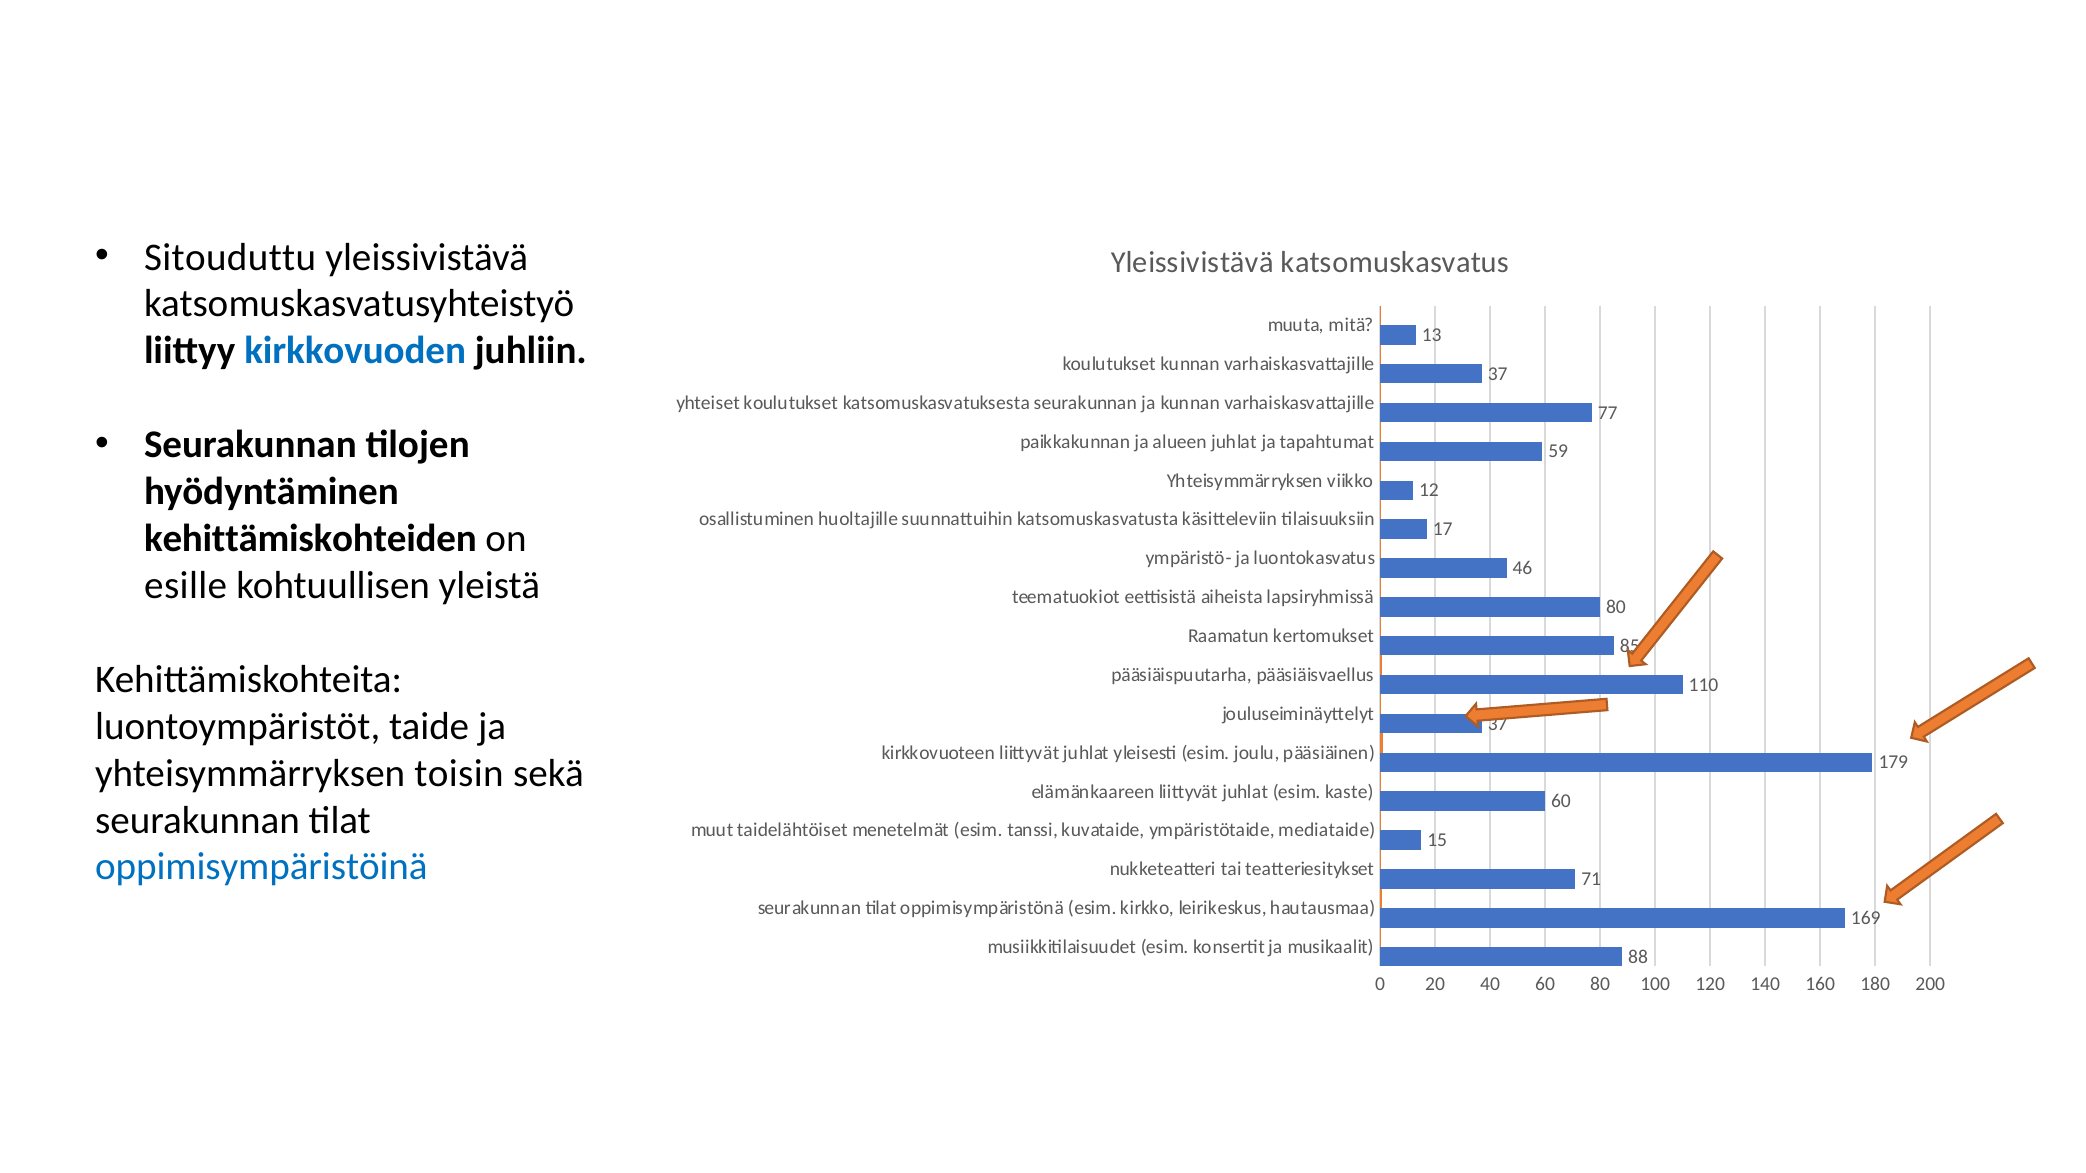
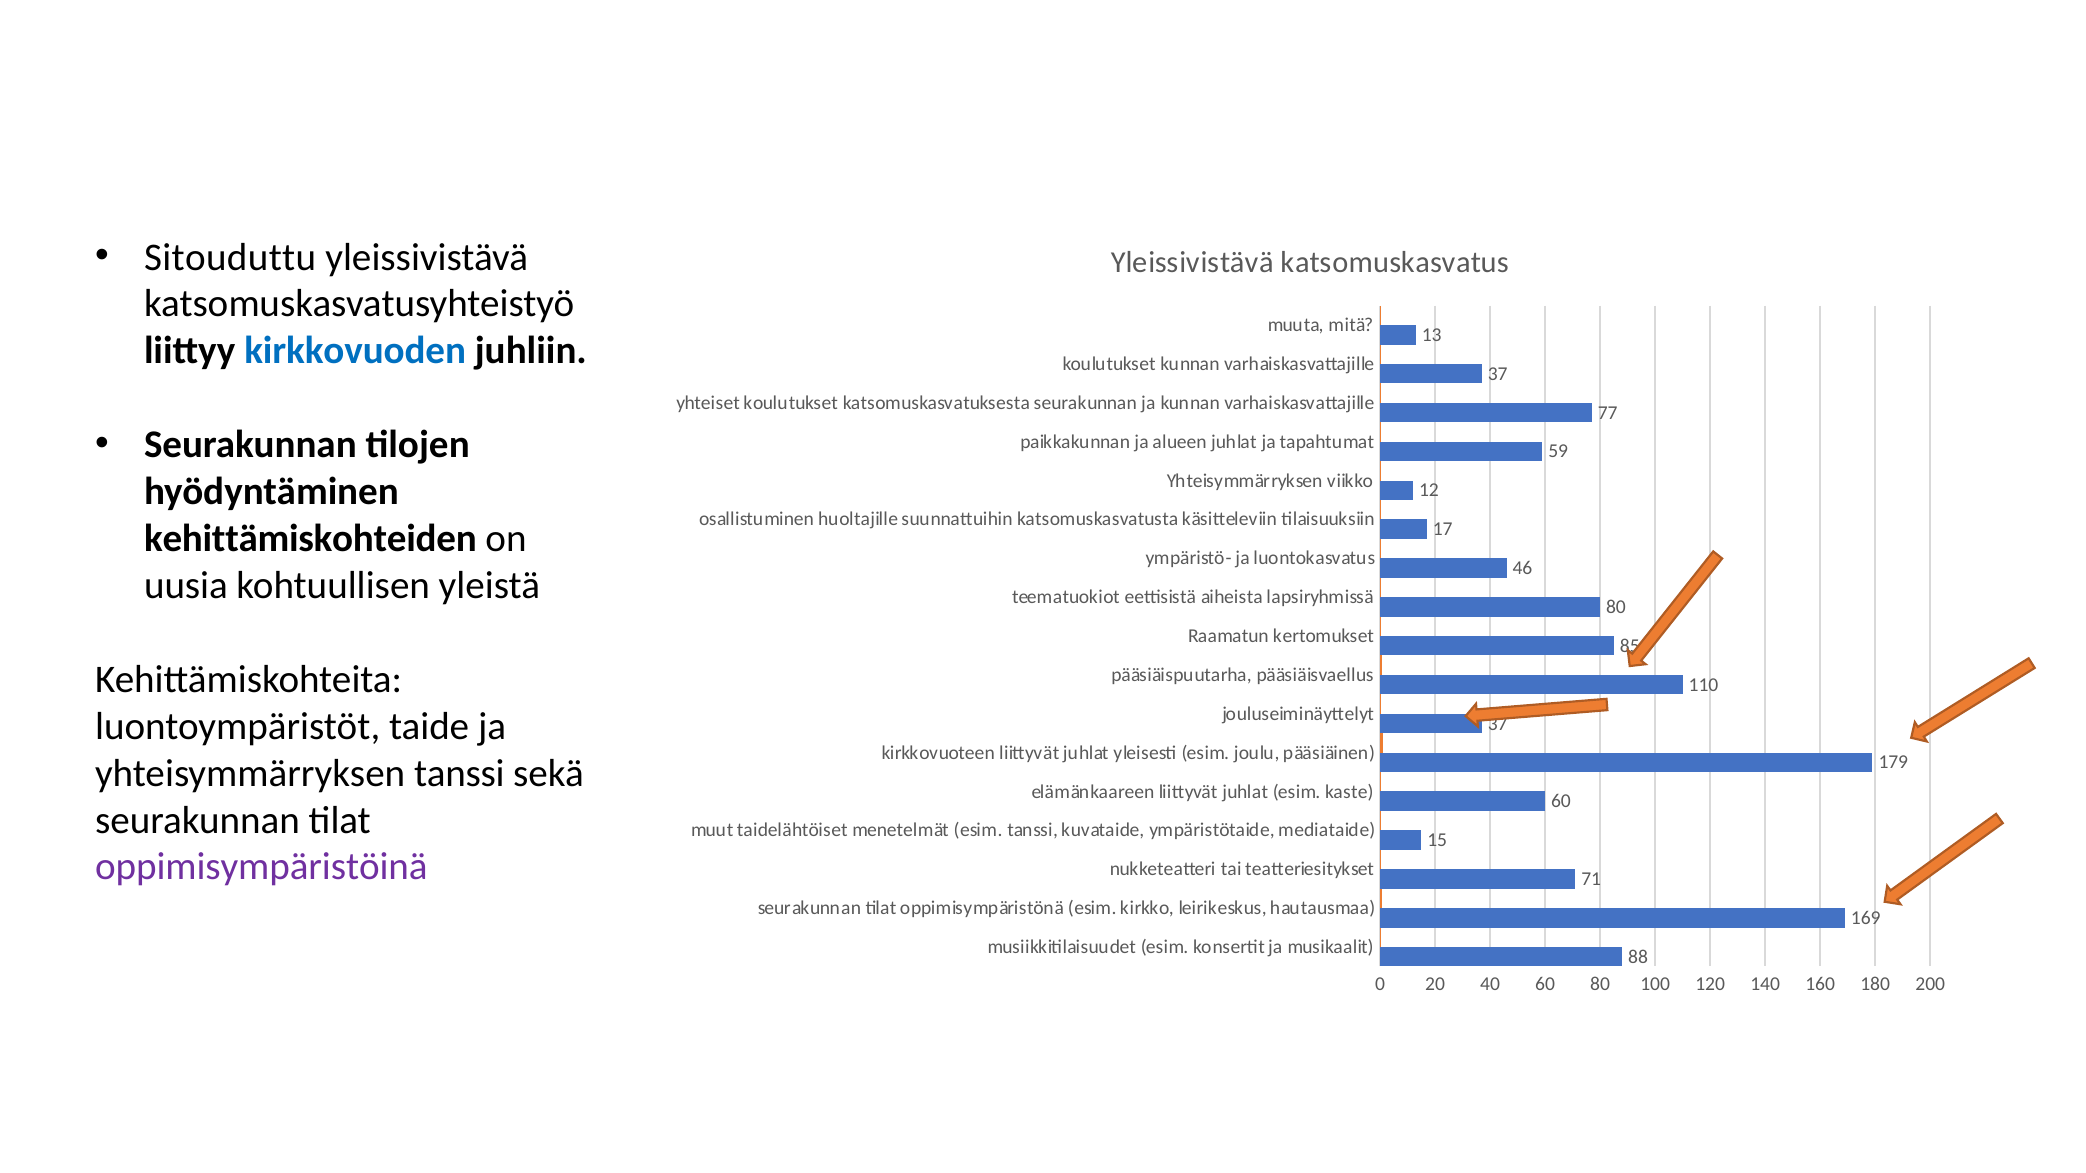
esille: esille -> uusia (186, 586)
yhteisymmärryksen toisin: toisin -> tanssi (459, 773)
oppimisympäristöinä colour: blue -> purple (261, 867)
